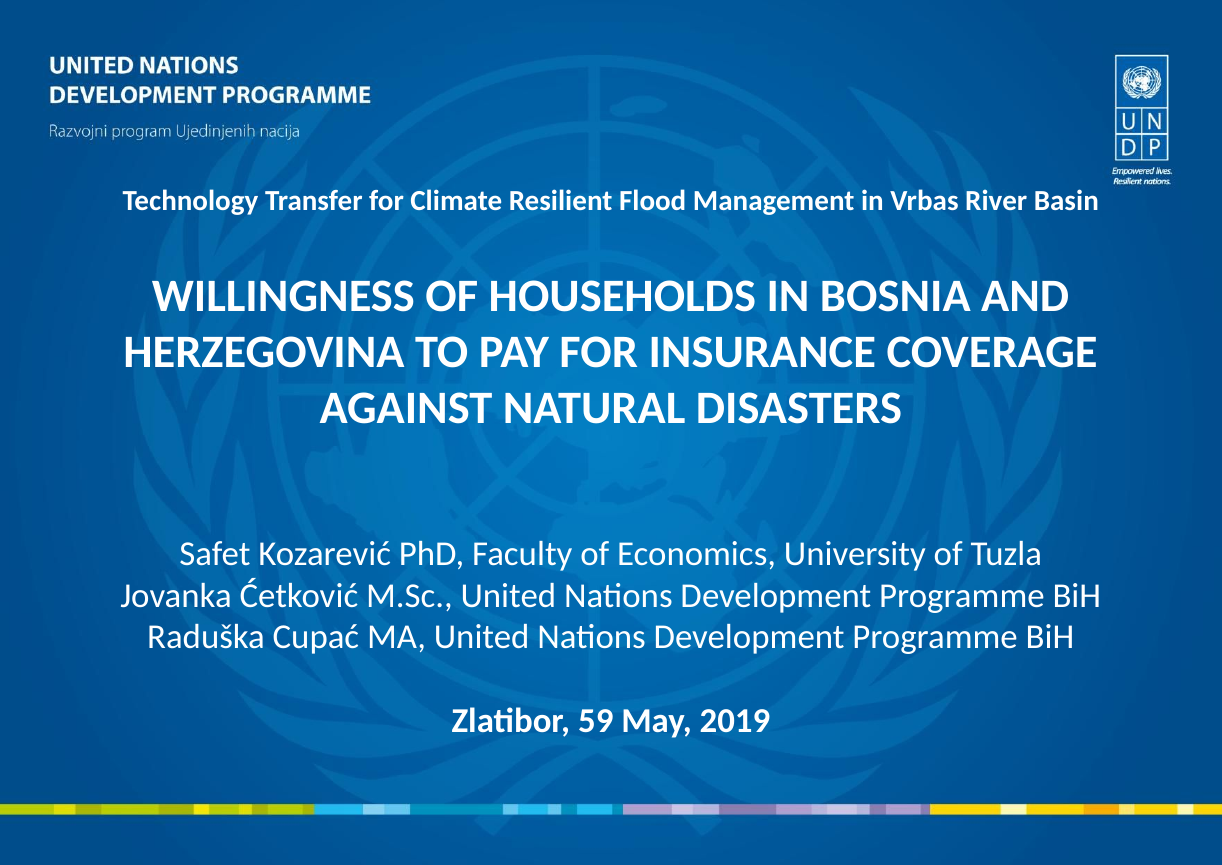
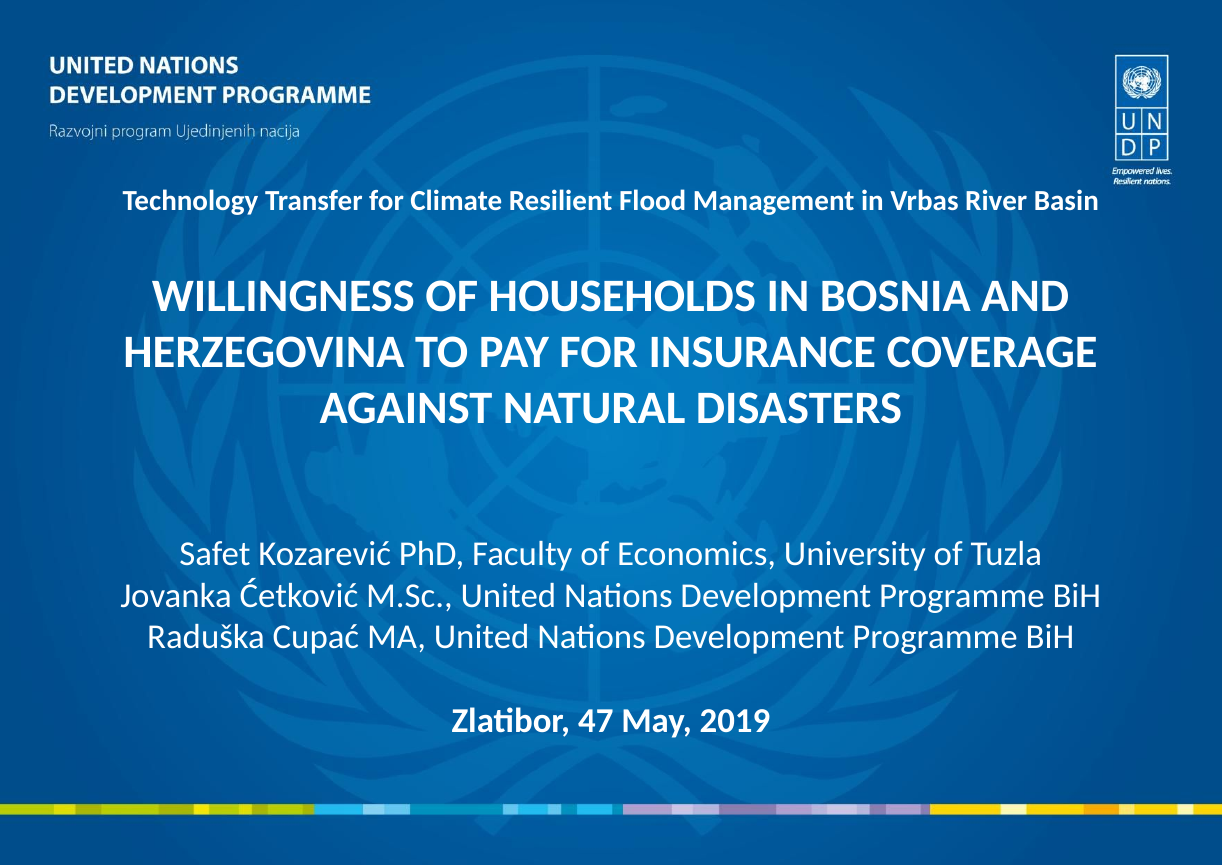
59: 59 -> 47 (596, 721)
